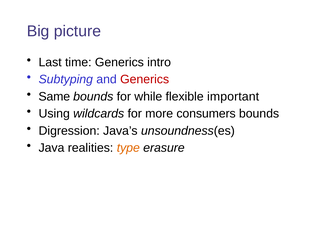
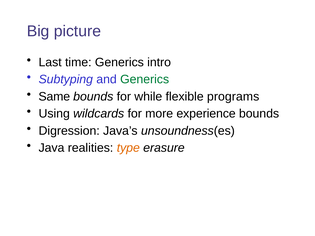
Generics colour: red -> green (145, 79)
important: important -> programs (233, 97)
consumers: consumers -> experience (206, 114)
